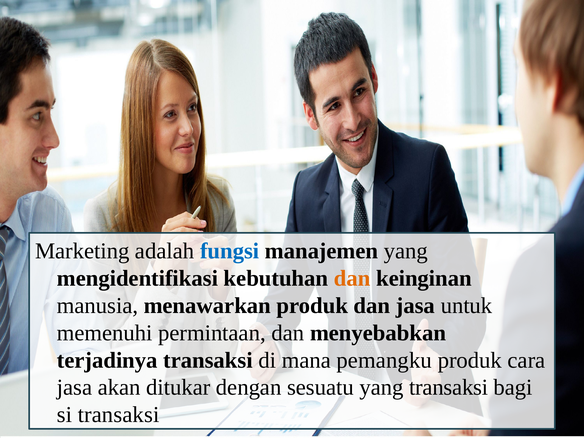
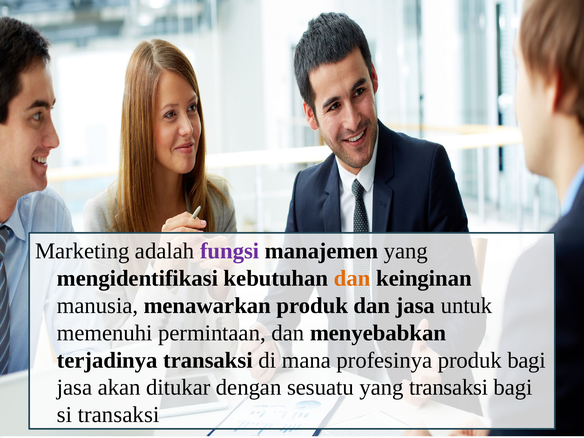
fungsi colour: blue -> purple (230, 251)
pemangku: pemangku -> profesinya (384, 360)
produk cara: cara -> bagi (527, 360)
